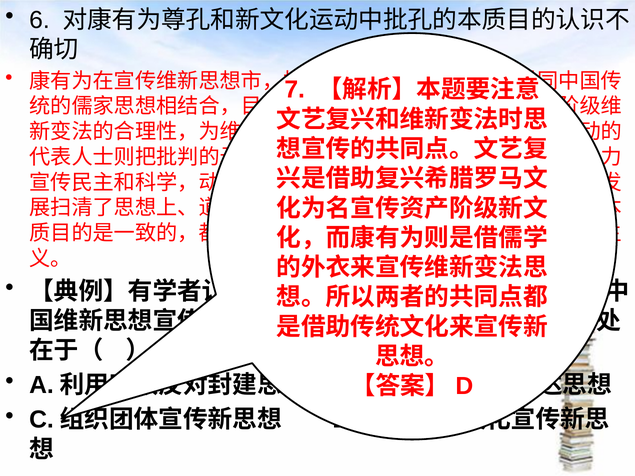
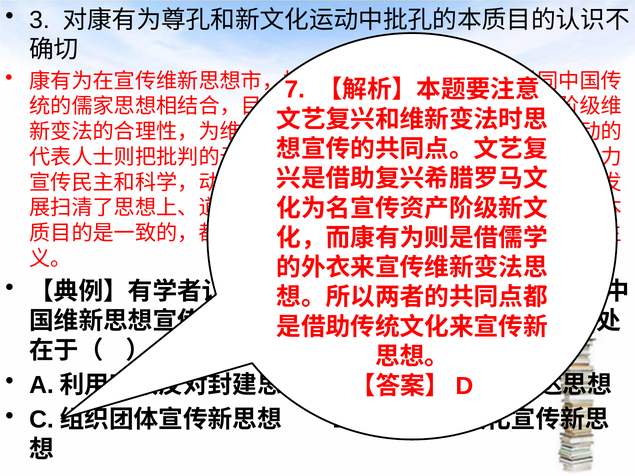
6: 6 -> 3 (39, 20)
